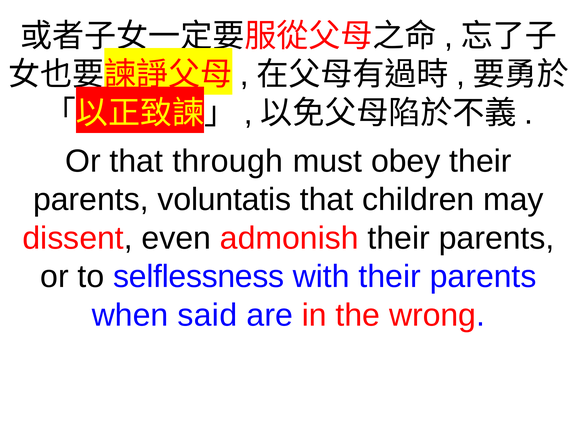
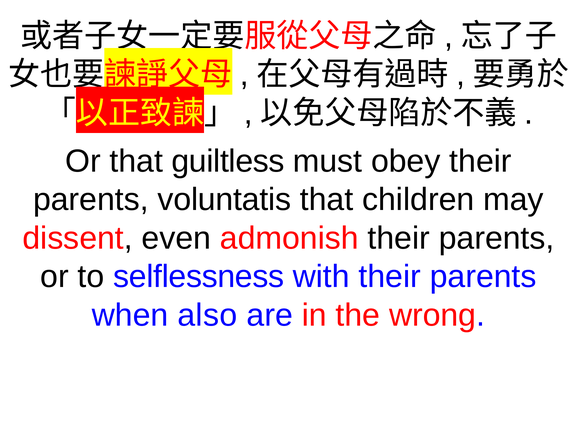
through: through -> guiltless (228, 161)
said: said -> also (207, 315)
